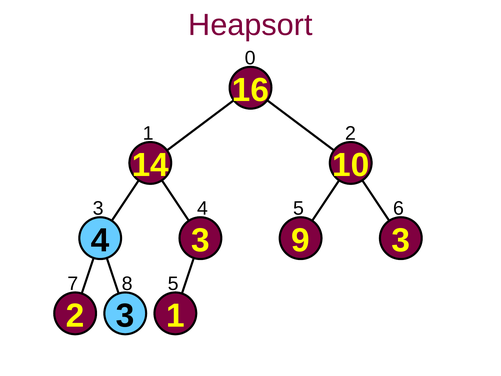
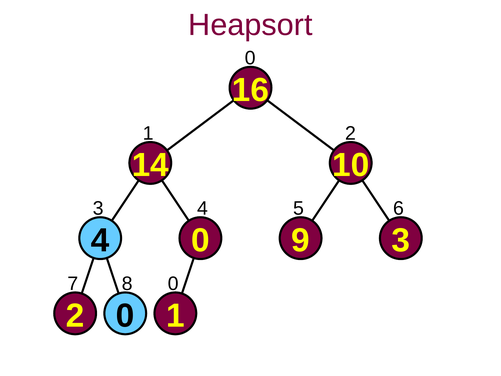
4 3: 3 -> 0 (200, 240)
8 5: 5 -> 0 (173, 283)
2 3: 3 -> 0 (125, 315)
